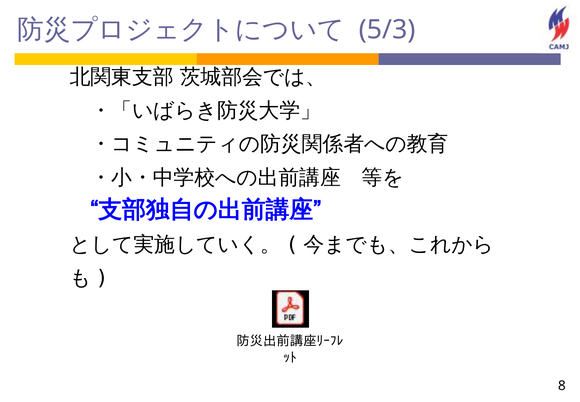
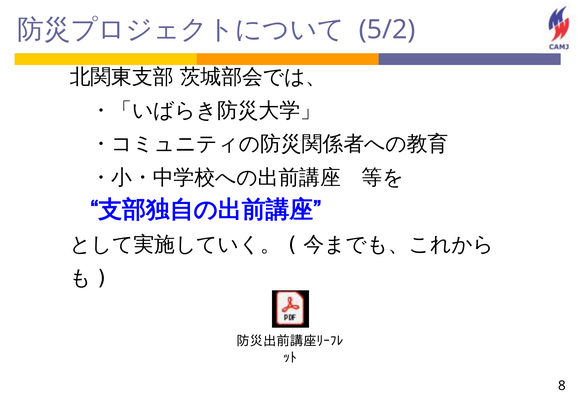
5/3: 5/3 -> 5/2 (387, 30)
